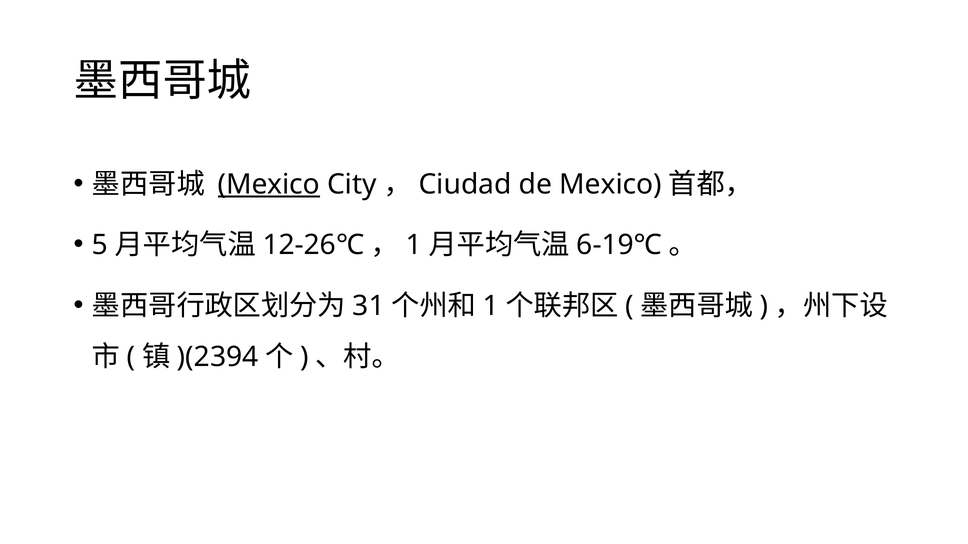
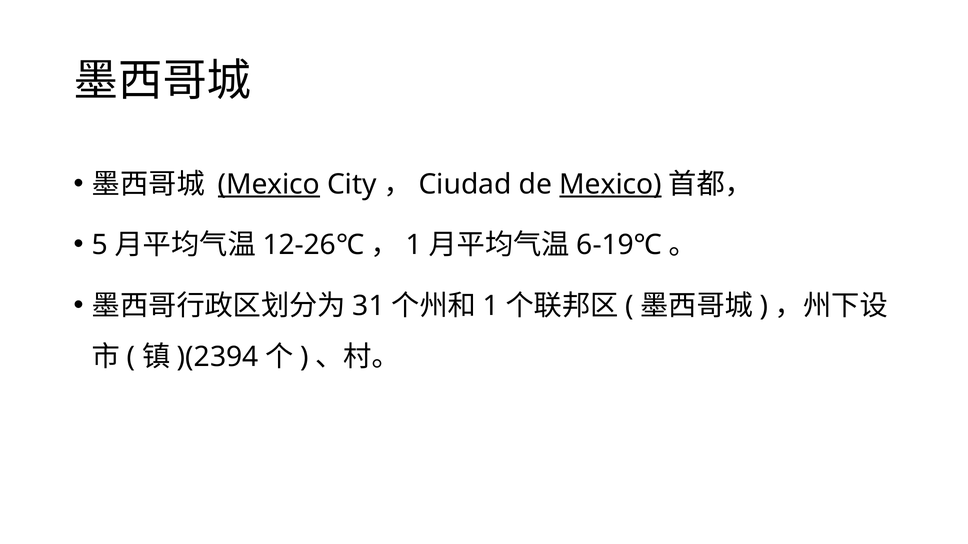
Mexico underline: none -> present (611, 184)
